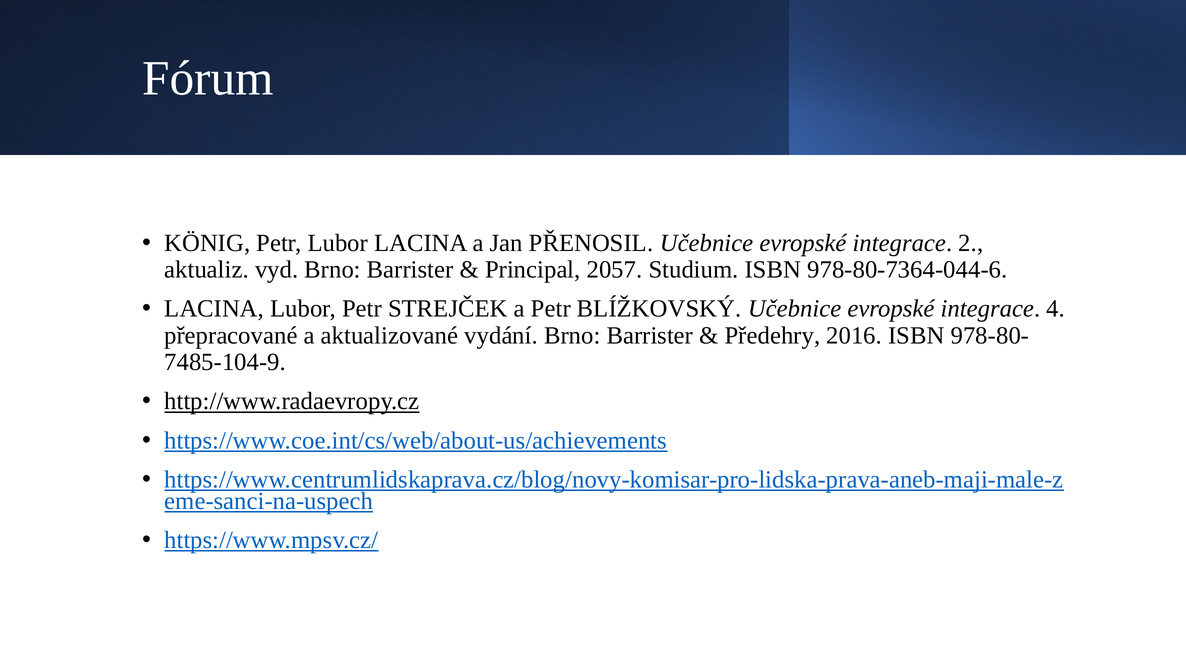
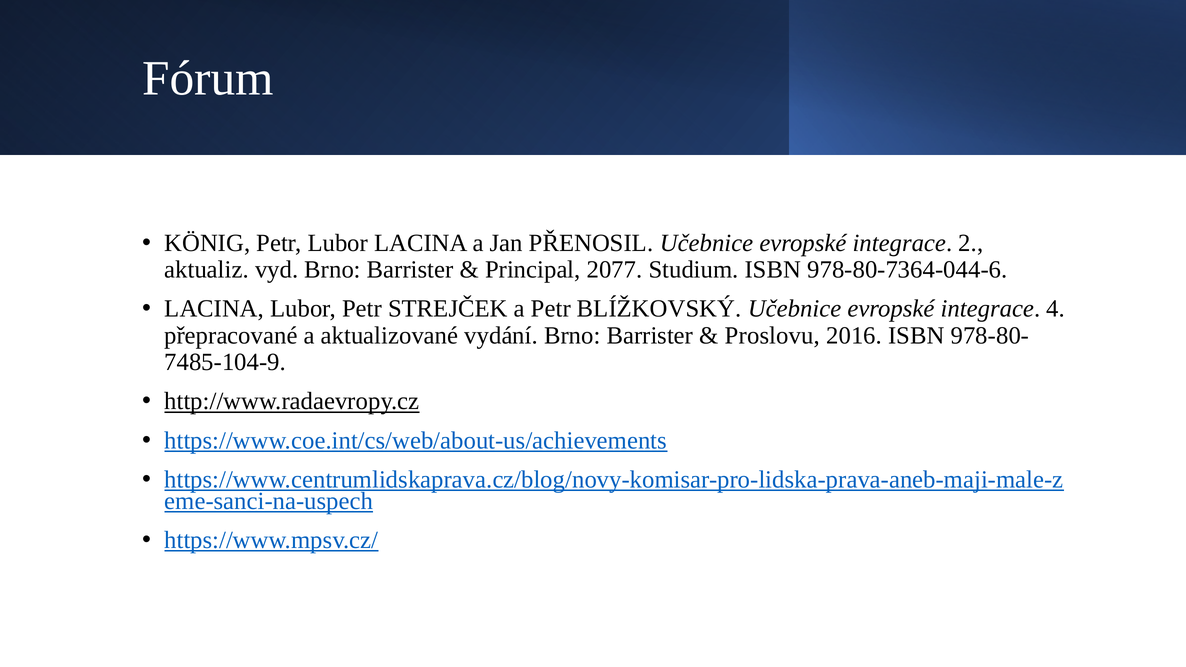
2057: 2057 -> 2077 (615, 270)
Předehry: Předehry -> Proslovu (772, 336)
